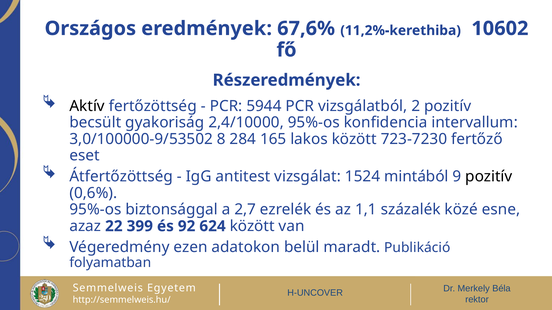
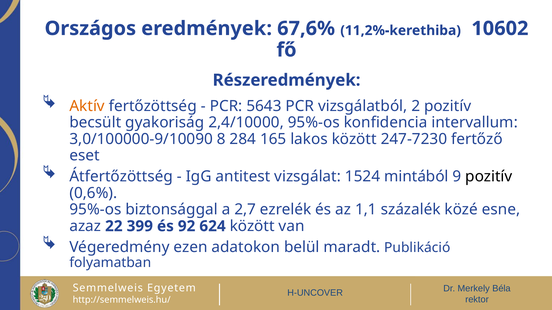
Aktív colour: black -> orange (87, 106)
5944: 5944 -> 5643 (264, 106)
3,0/100000-9/53502: 3,0/100000-9/53502 -> 3,0/100000-9/10090 (141, 139)
723-7230: 723-7230 -> 247-7230 (414, 139)
